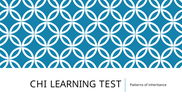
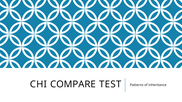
LEARNING: LEARNING -> COMPARE (73, 85)
